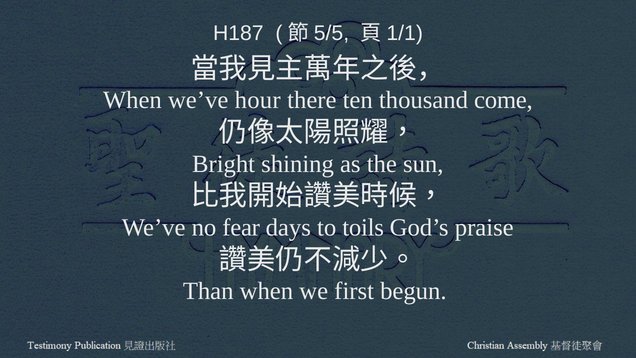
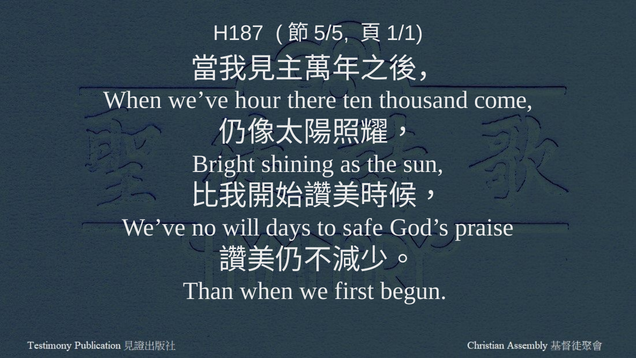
fear: fear -> will (241, 228)
toils: toils -> safe (363, 228)
